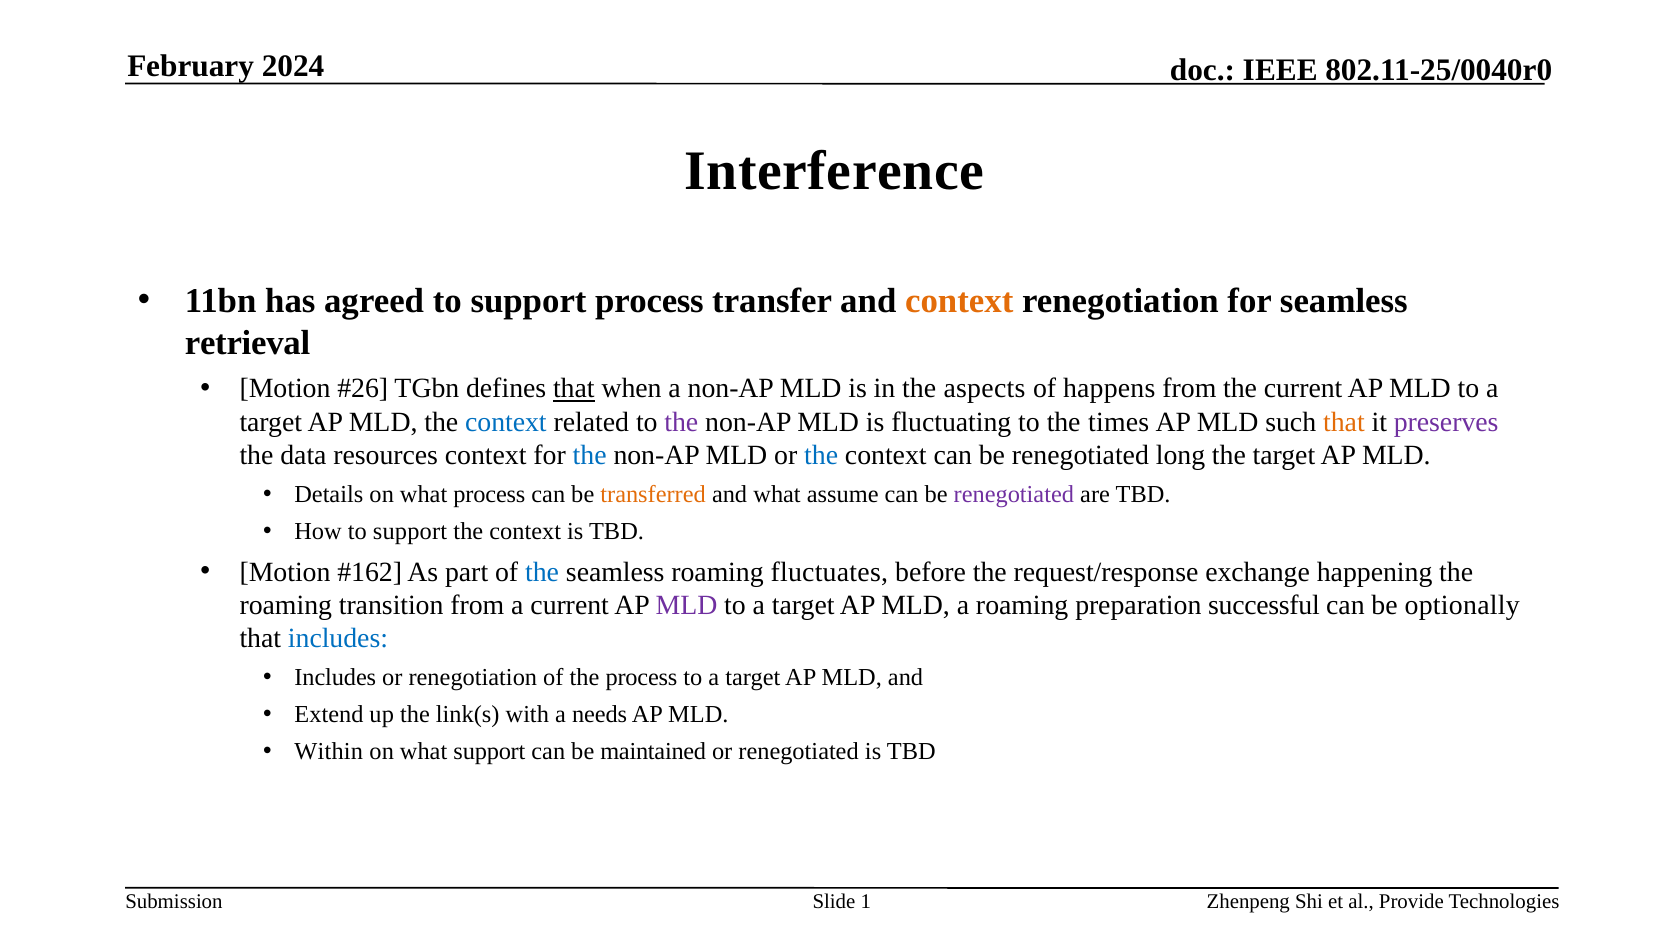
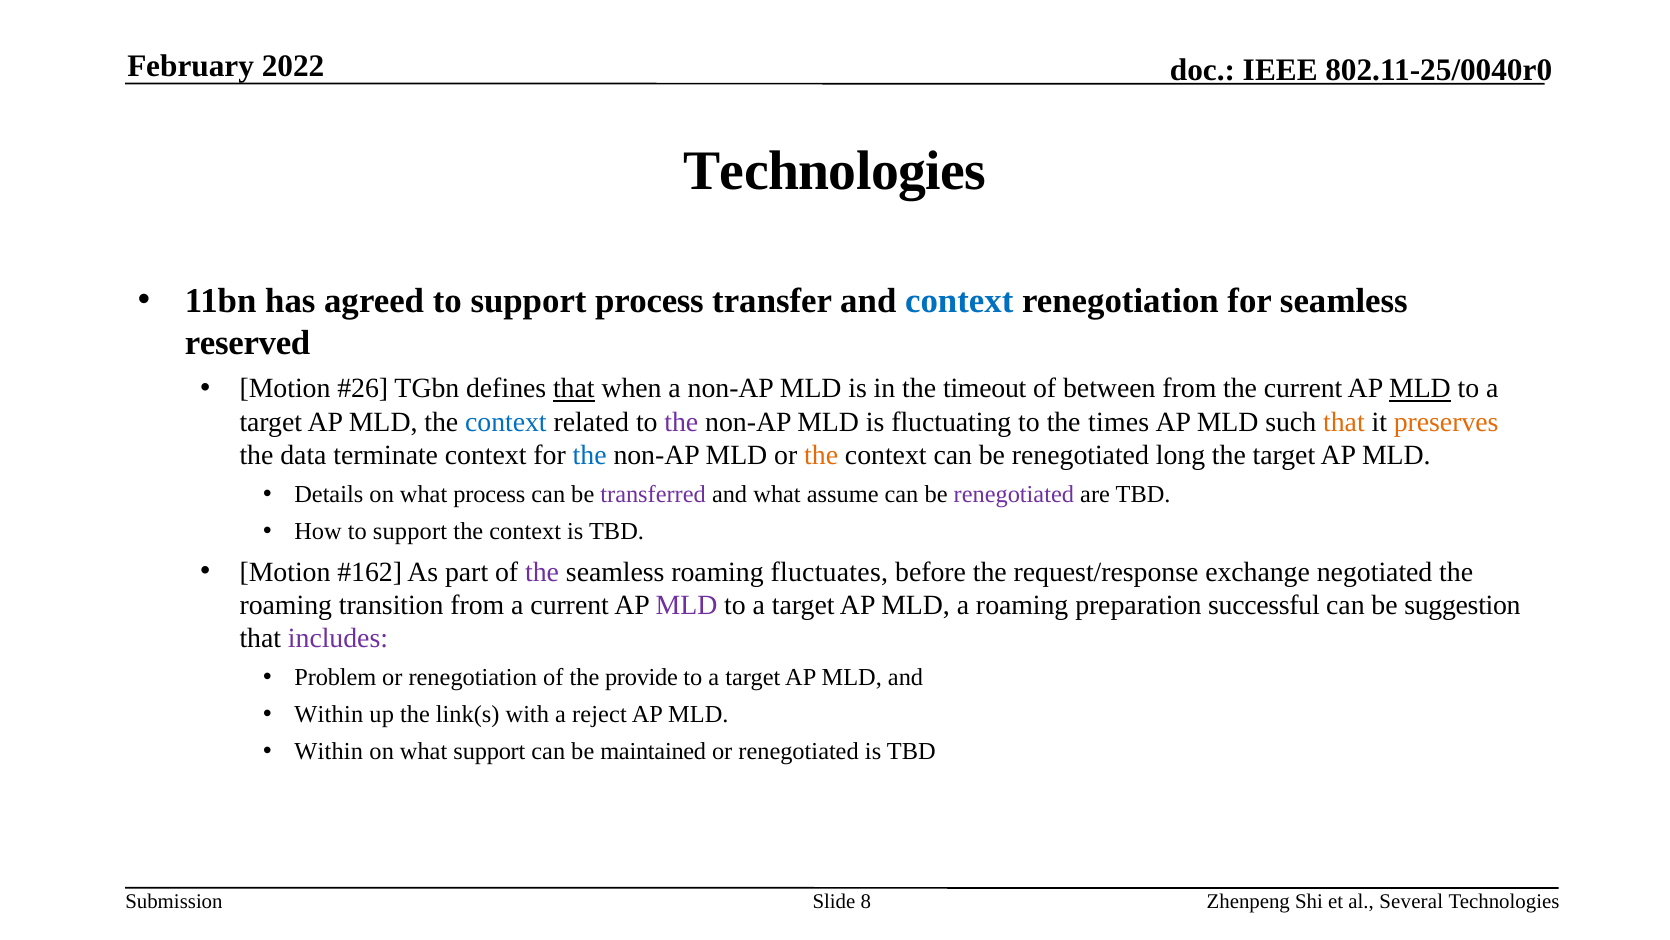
2024: 2024 -> 2022 (293, 66)
Interference: Interference -> Technologies (835, 171)
context colour: orange -> blue (959, 301)
retrieval: retrieval -> reserved (248, 343)
aspects: aspects -> timeout (985, 389)
happens: happens -> between (1109, 389)
MLD underline: none -> present (1420, 389)
preserves colour: purple -> orange (1446, 422)
resources: resources -> terminate (386, 455)
the colour: blue -> orange (821, 455)
transferred colour: orange -> purple (653, 494)
the colour: blue -> purple (542, 572)
happening: happening -> negotiated (1375, 572)
optionally: optionally -> suggestion (1462, 605)
includes colour: blue -> purple (338, 638)
Includes: Includes -> Problem (335, 677)
the process: process -> provide (642, 677)
Extend: Extend -> Within (329, 714)
needs: needs -> reject (599, 714)
1: 1 -> 8 (866, 901)
Provide: Provide -> Several (1411, 901)
